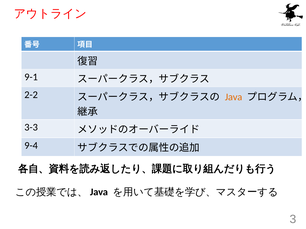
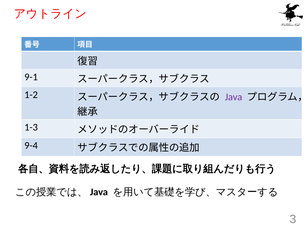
2-2: 2-2 -> 1-2 (31, 95)
Java colour: orange -> purple (234, 97)
3-3: 3-3 -> 1-3 (31, 128)
